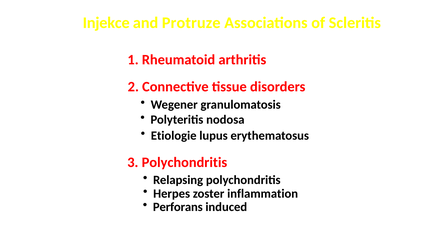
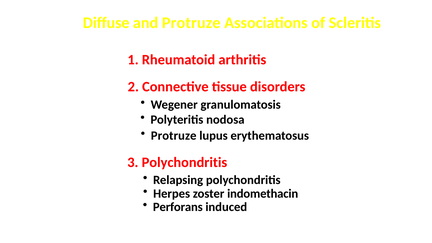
Injekce: Injekce -> Diffuse (106, 23)
Etiologie: Etiologie -> Protruze (174, 136)
inflammation: inflammation -> indomethacin (263, 194)
